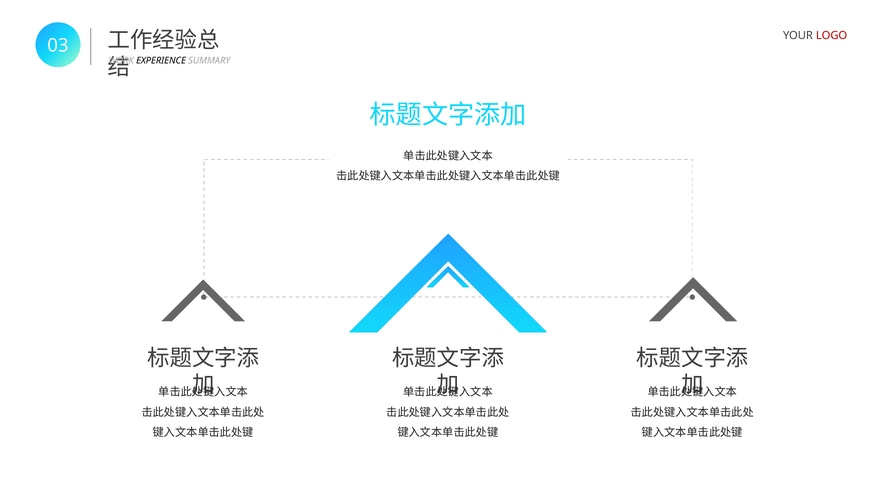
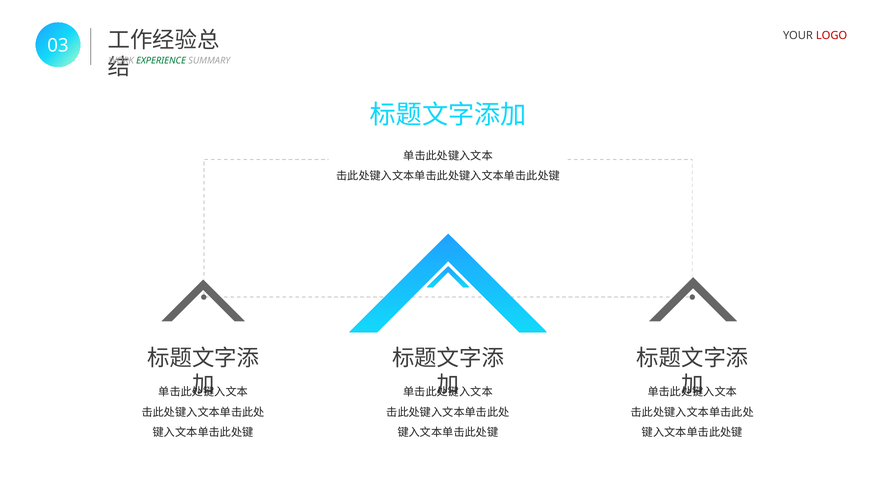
EXPERIENCE colour: black -> green (161, 61)
